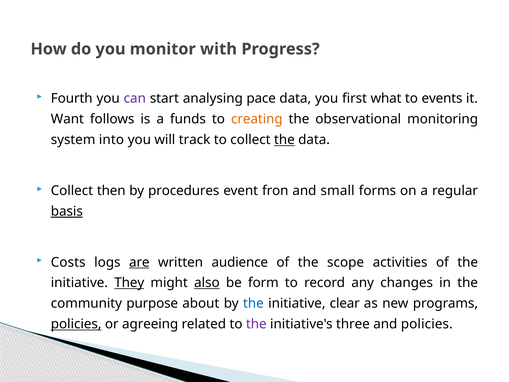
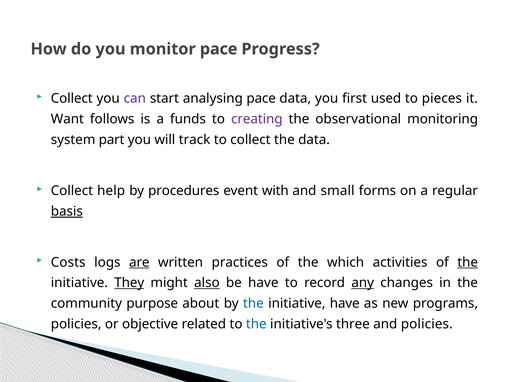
monitor with: with -> pace (219, 49)
Fourth: Fourth -> Collect (72, 98)
what: what -> used (386, 98)
events: events -> pieces (442, 98)
creating colour: orange -> purple (257, 119)
into: into -> part (112, 140)
the underline: present -> none (284, 140)
then: then -> help (111, 191)
fron: fron -> with (275, 191)
audience: audience -> practices (240, 262)
scope: scope -> which (346, 262)
the underline: none -> present (468, 262)
be form: form -> have (263, 283)
any underline: none -> present (363, 283)
initiative clear: clear -> have (345, 303)
policies underline: present -> none (76, 324)
agreeing: agreeing -> objective (150, 324)
the colour: purple -> blue (256, 324)
